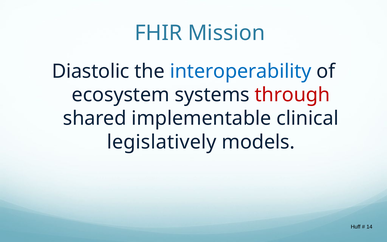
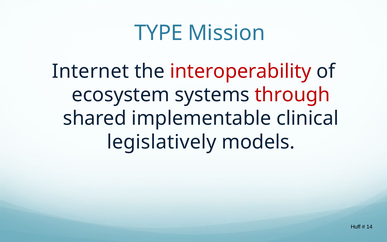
FHIR: FHIR -> TYPE (159, 33)
Diastolic: Diastolic -> Internet (90, 71)
interoperability colour: blue -> red (241, 71)
